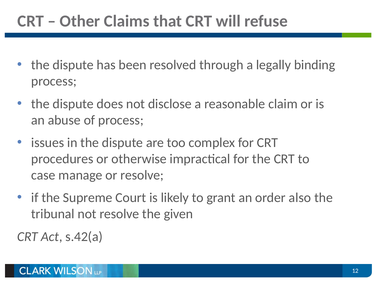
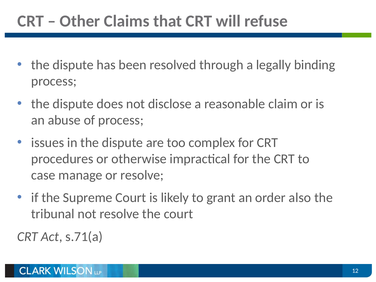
the given: given -> court (178, 214)
s.42(a: s.42(a -> s.71(a (84, 237)
